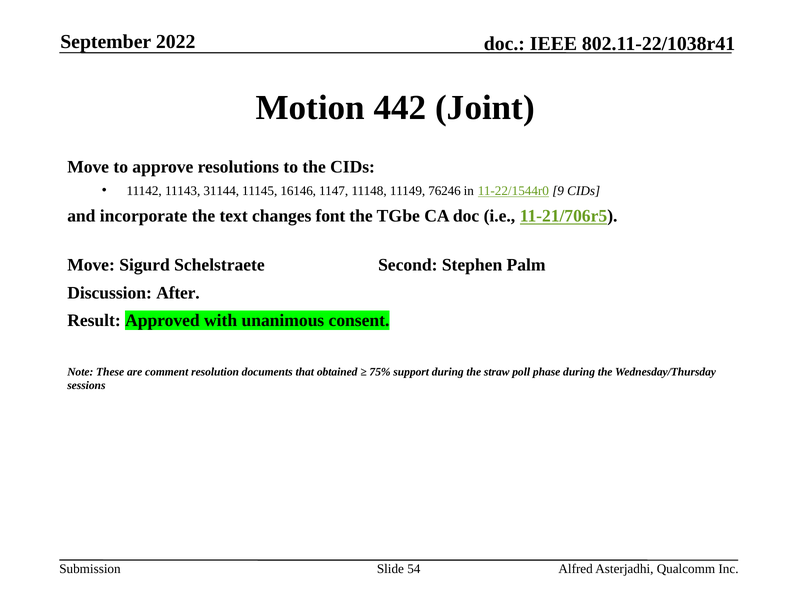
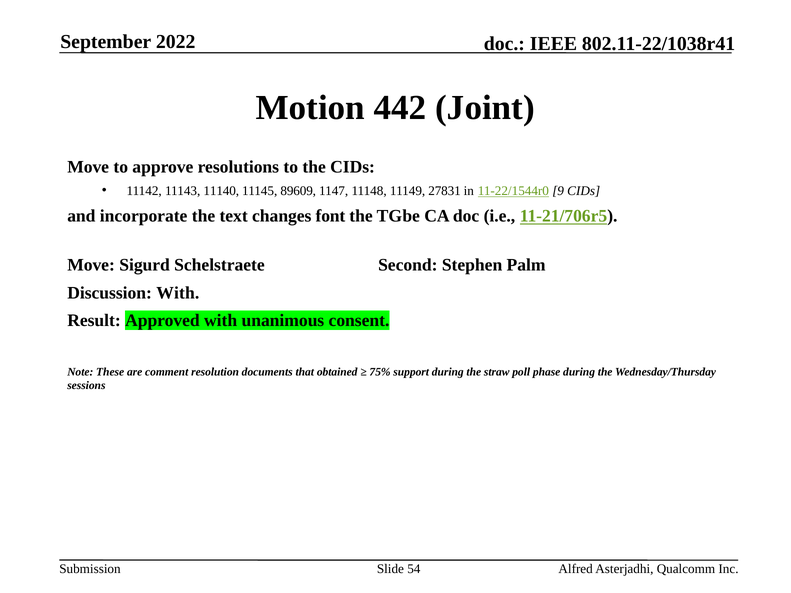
31144: 31144 -> 11140 (221, 191)
16146: 16146 -> 89609 (298, 191)
76246: 76246 -> 27831 (445, 191)
Discussion After: After -> With (178, 293)
